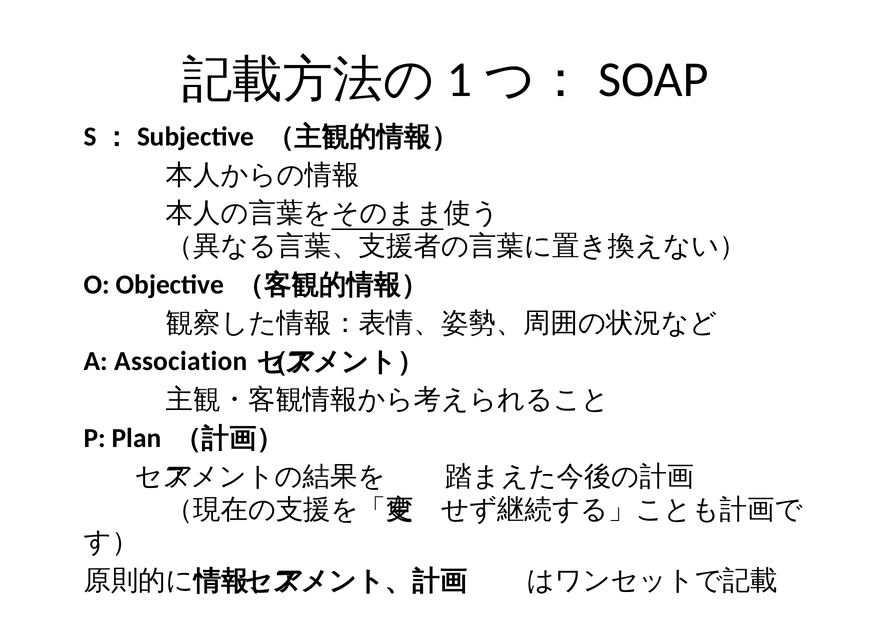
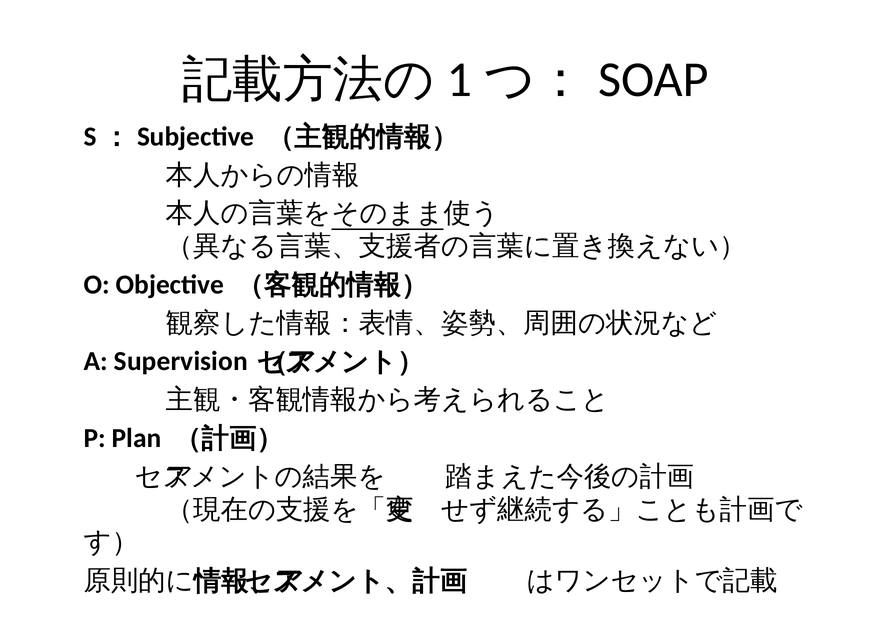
Association: Association -> Supervision (181, 361)
